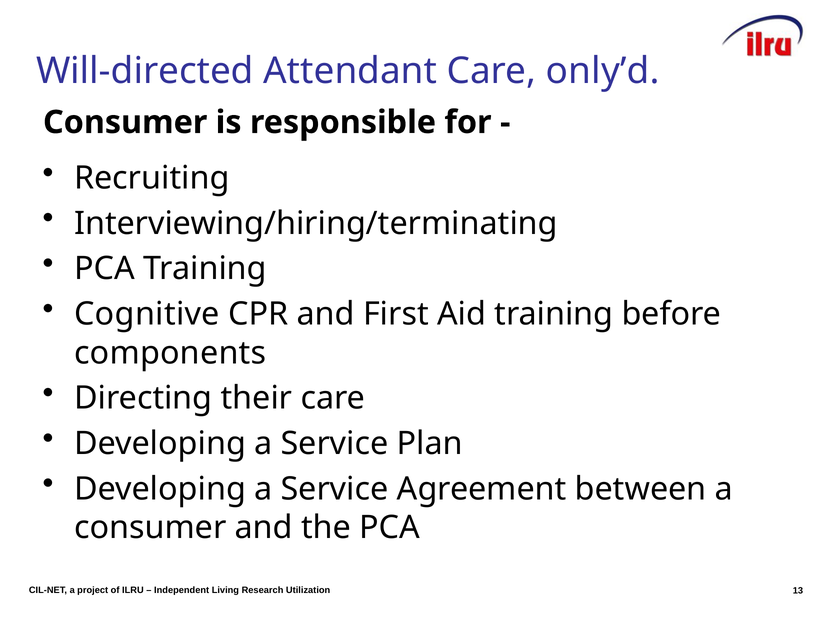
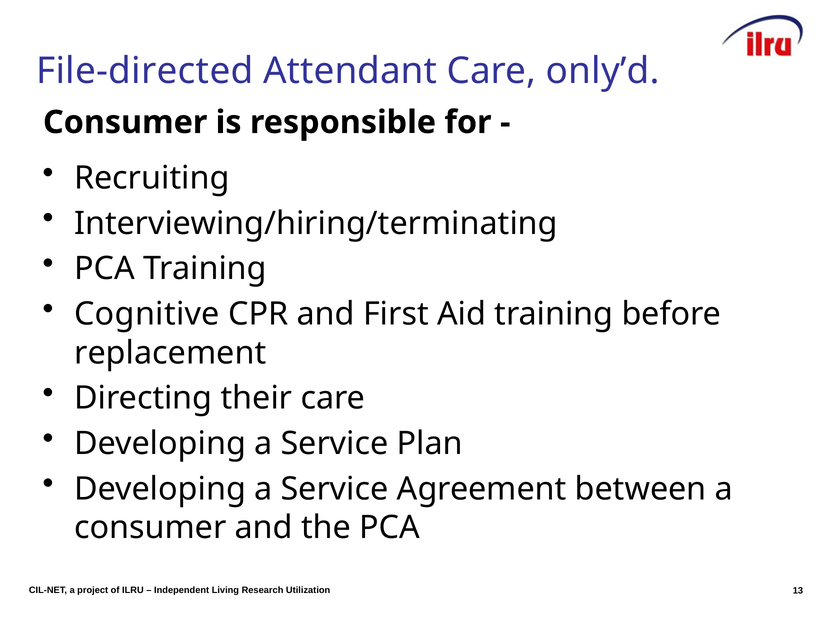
Will-directed: Will-directed -> File-directed (145, 71)
components: components -> replacement (170, 353)
